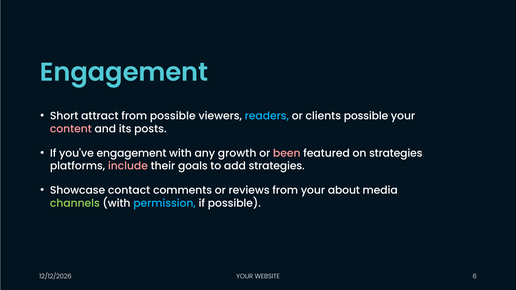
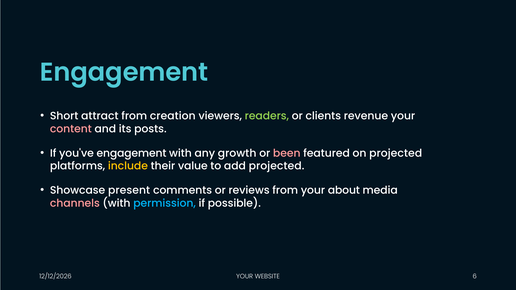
from possible: possible -> creation (173, 116)
readers colour: light blue -> light green (267, 116)
clients possible: possible -> revenue (366, 116)
on strategies: strategies -> projected (396, 153)
include colour: pink -> yellow (128, 166)
goals: goals -> value (193, 166)
add strategies: strategies -> projected (277, 166)
contact: contact -> present (129, 191)
channels colour: light green -> pink (75, 203)
